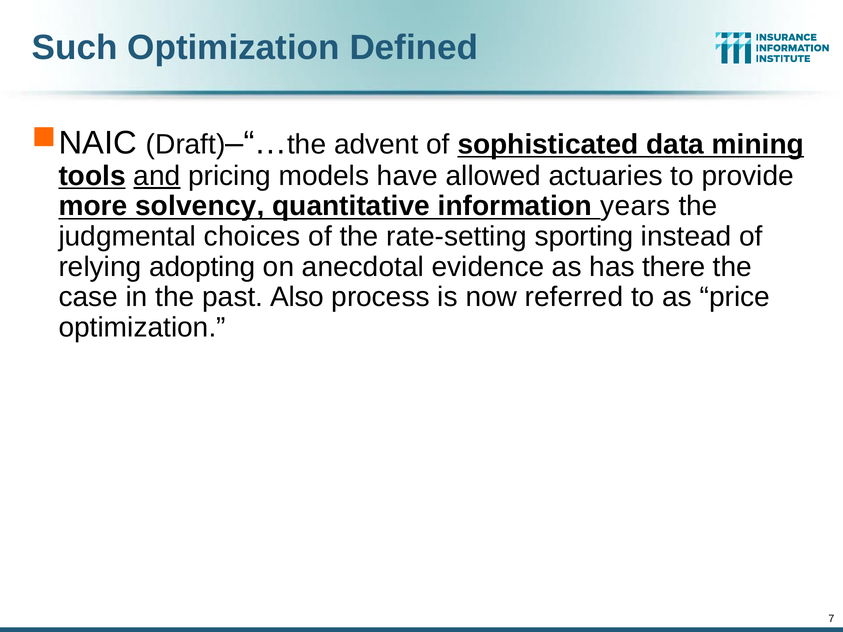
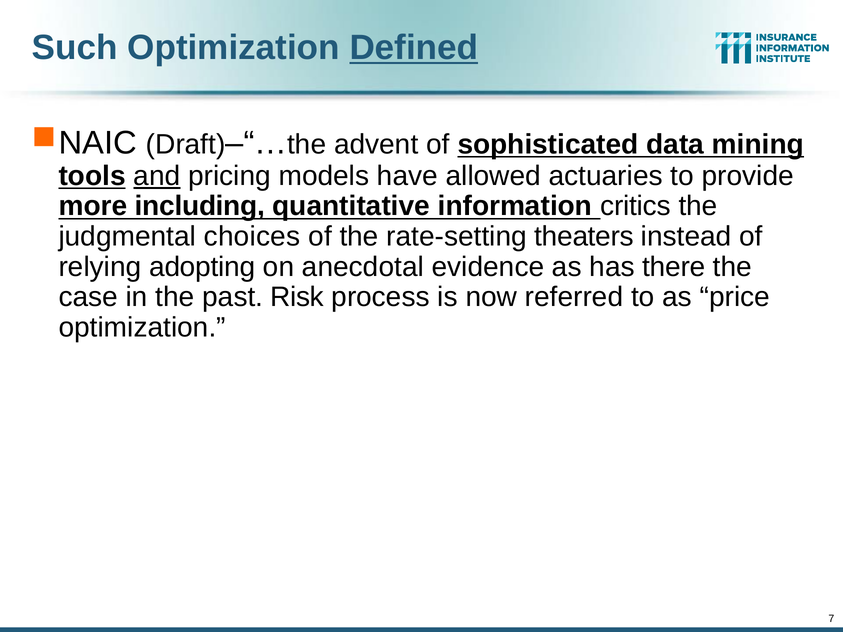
Defined underline: none -> present (414, 48)
solvency: solvency -> including (200, 206)
years: years -> critics (636, 206)
sporting: sporting -> theaters (584, 237)
Also: Also -> Risk (297, 297)
